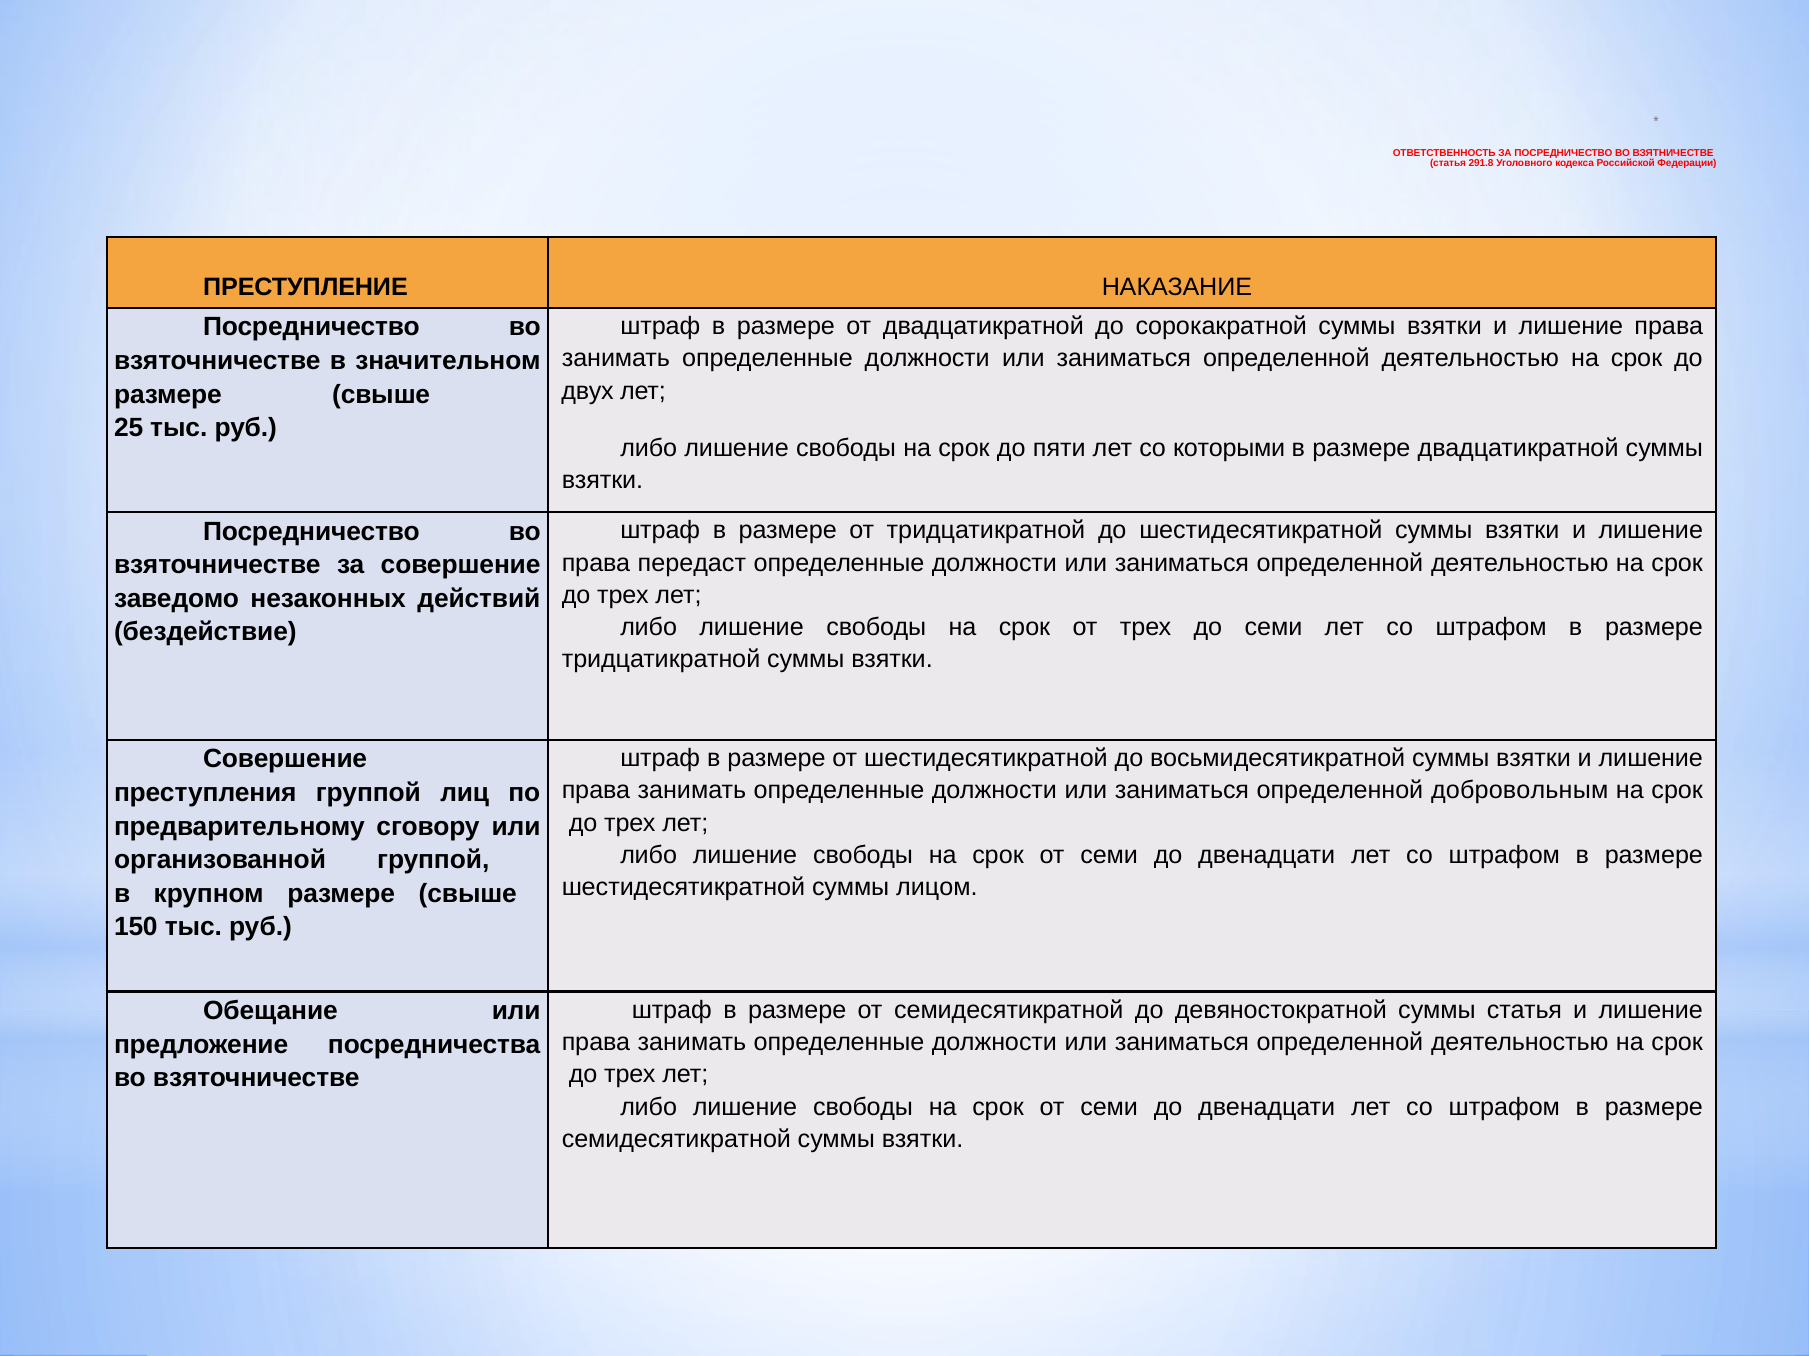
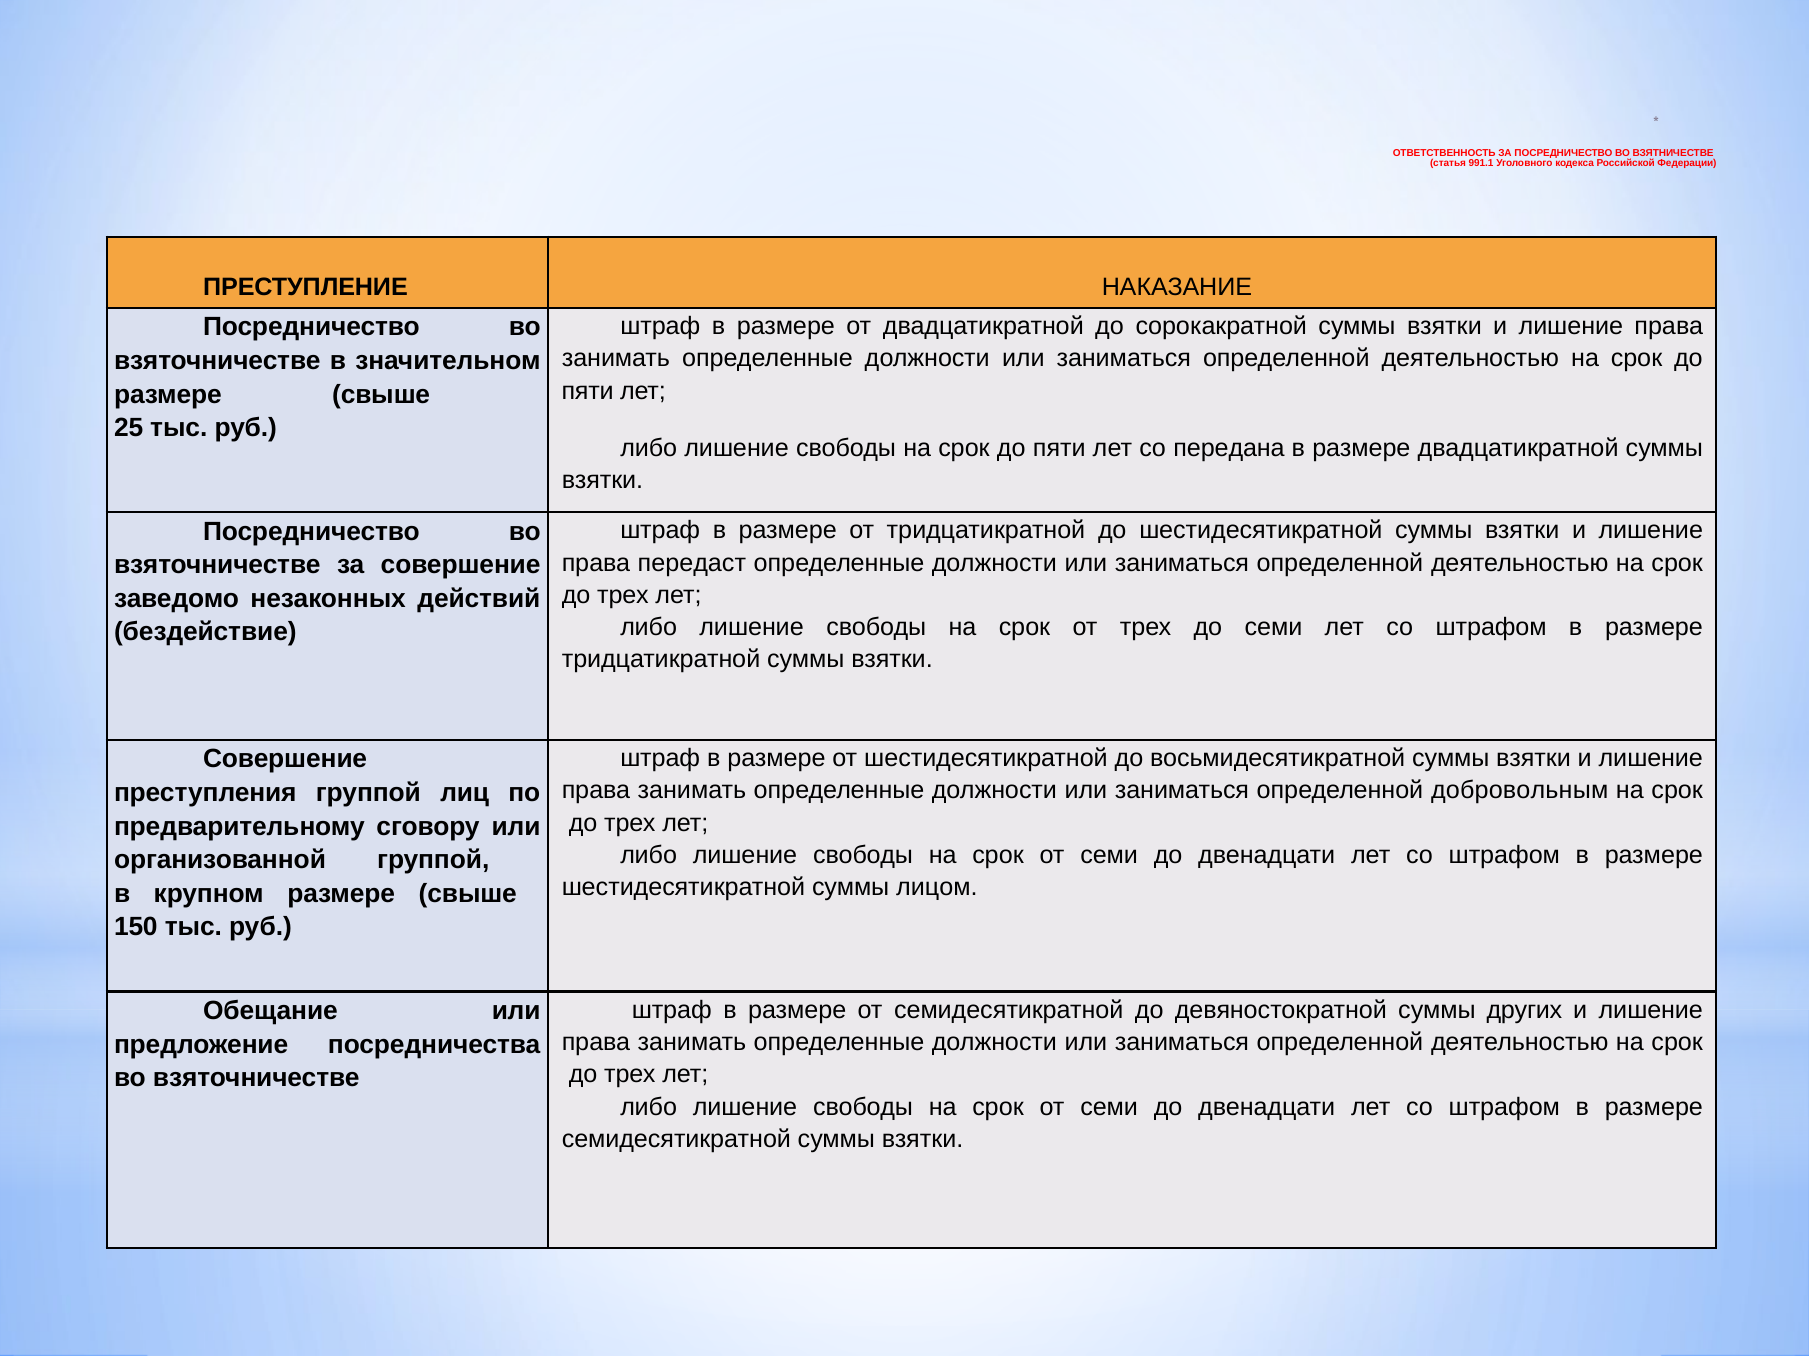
291.8: 291.8 -> 991.1 (1481, 163)
двух: двух -> пяти (588, 391)
которыми: которыми -> передана (1229, 448)
суммы статья: статья -> других (1524, 1011)
